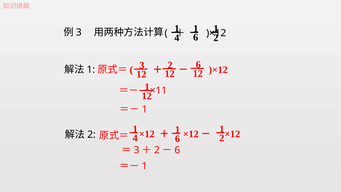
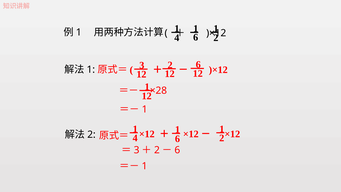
3: 3 -> 1 (79, 32)
×11: ×11 -> ×28 (158, 90)
